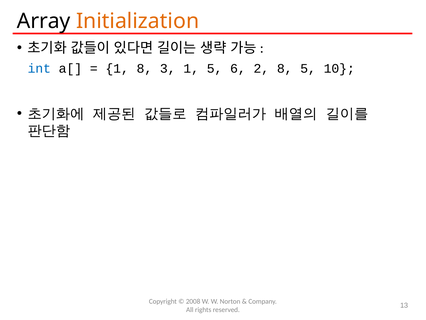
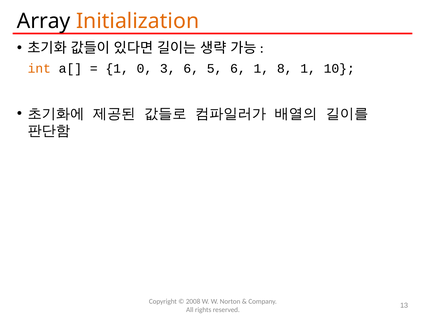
int colour: blue -> orange (39, 68)
1 8: 8 -> 0 (144, 68)
3 1: 1 -> 6 (191, 68)
6 2: 2 -> 1 (261, 68)
8 5: 5 -> 1 (308, 68)
